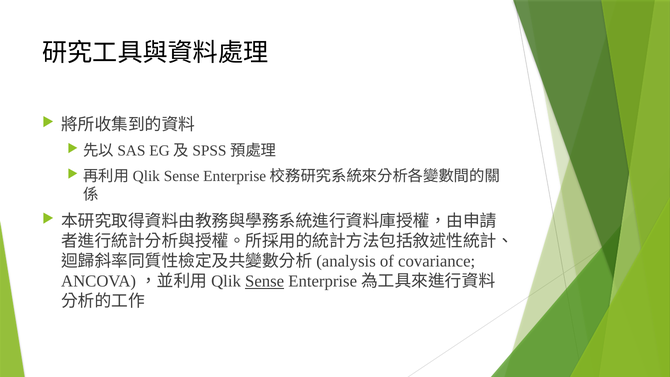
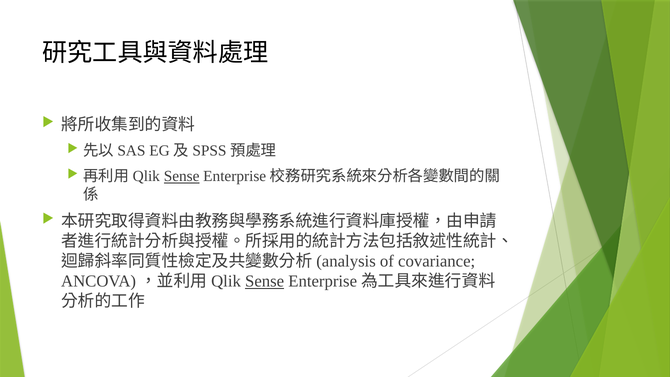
Sense underline: none -> present (182, 176)
